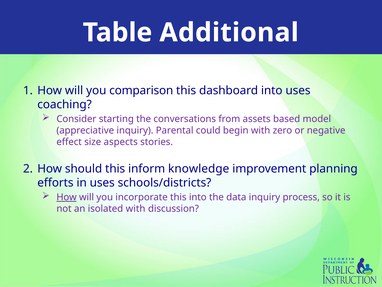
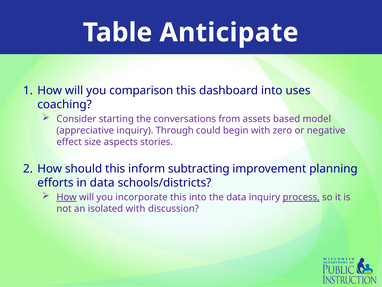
Additional: Additional -> Anticipate (229, 33)
Parental: Parental -> Through (175, 130)
knowledge: knowledge -> subtracting (199, 168)
in uses: uses -> data (102, 182)
process underline: none -> present (301, 197)
